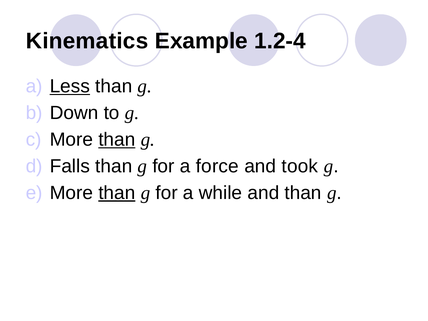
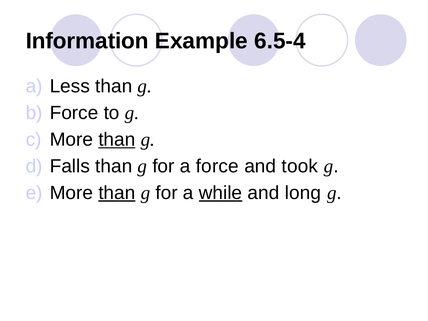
Kinematics: Kinematics -> Information (87, 41)
1.2-4: 1.2-4 -> 6.5-4 (280, 41)
Less underline: present -> none (70, 86)
Down: Down -> Force (74, 113)
while underline: none -> present (221, 193)
and than: than -> long (303, 193)
